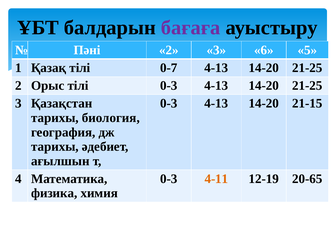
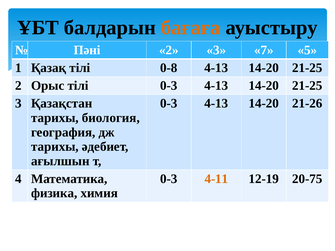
бағаға colour: purple -> orange (191, 28)
6: 6 -> 7 (264, 50)
0-7: 0-7 -> 0-8 (169, 68)
21-15: 21-15 -> 21-26 (307, 104)
20-65: 20-65 -> 20-75 (307, 179)
